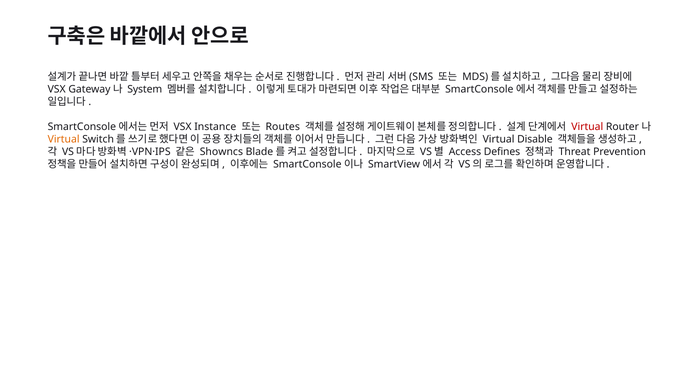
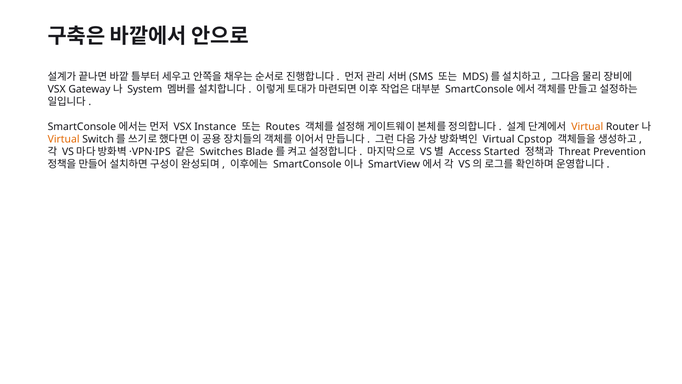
Virtual colour: red -> orange (587, 127)
Disable: Disable -> Cpstop (535, 139)
Showncs: Showncs -> Switches (221, 152)
Defines: Defines -> Started (502, 152)
